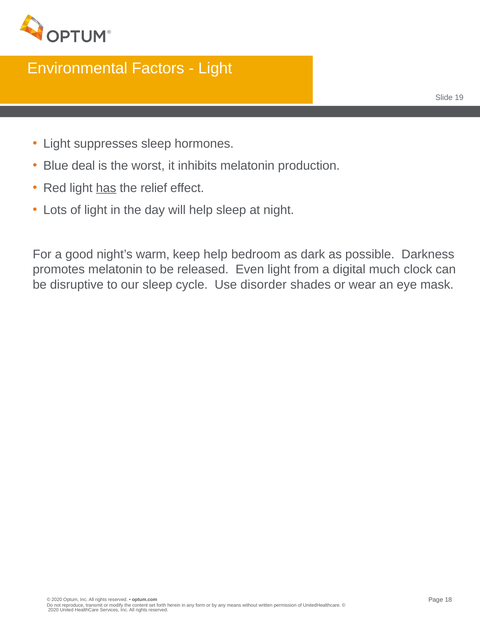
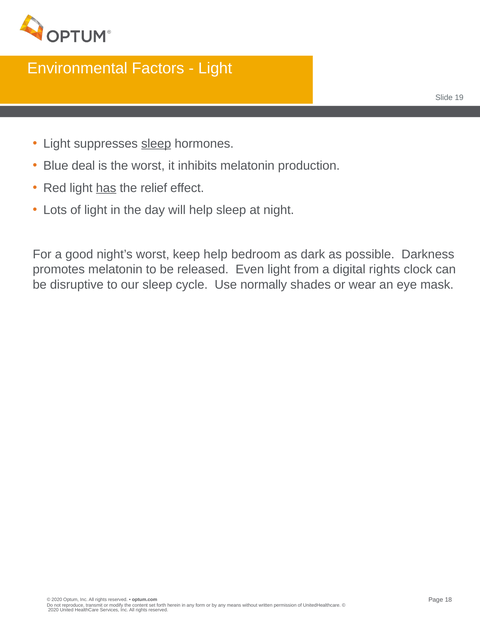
sleep underline: none -> present (156, 143)
night’s warm: warm -> worst (153, 254)
digital much: much -> rights (385, 269)
disorder: disorder -> normally (264, 284)
